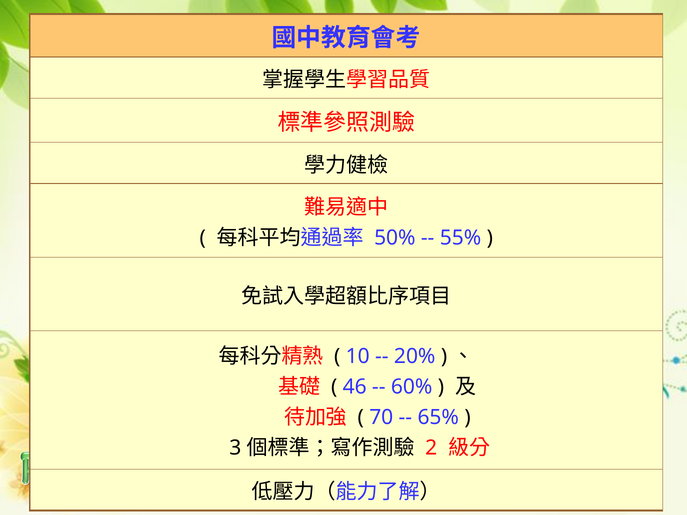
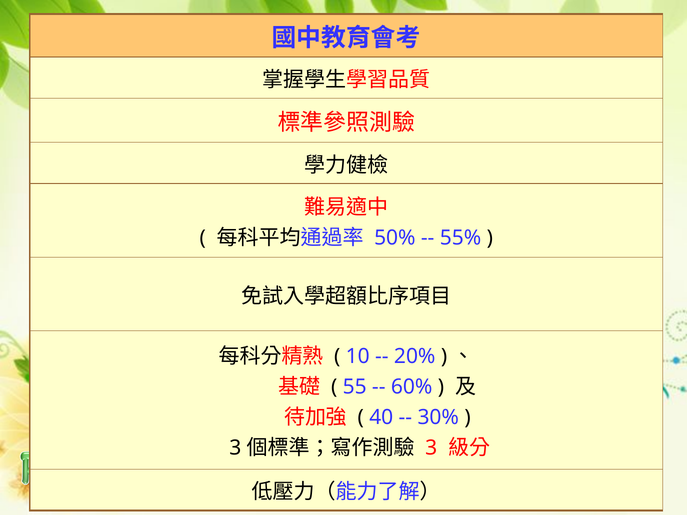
46: 46 -> 55 (355, 387)
70: 70 -> 40 (381, 418)
65%: 65% -> 30% (438, 418)
2: 2 -> 3 (431, 448)
